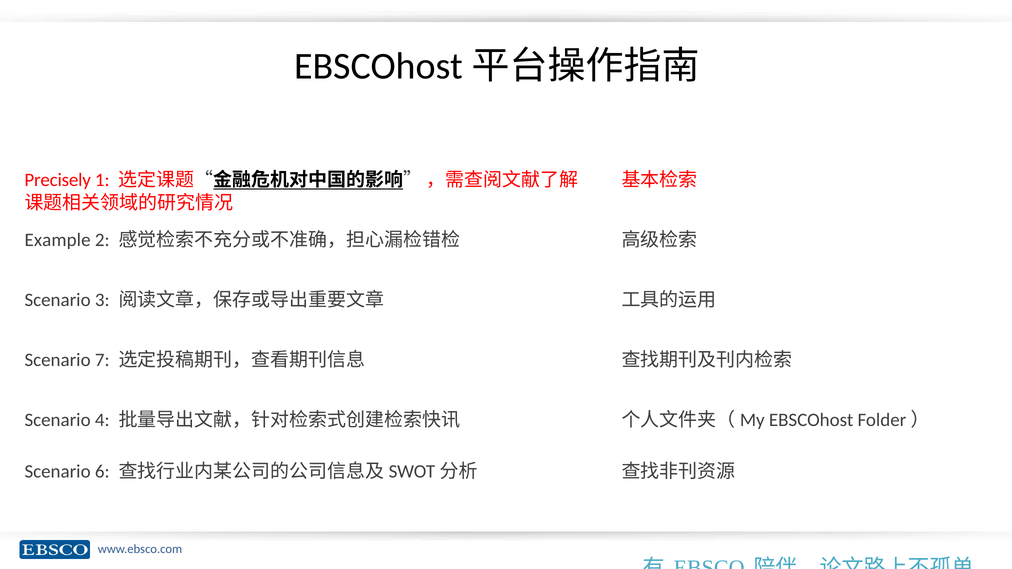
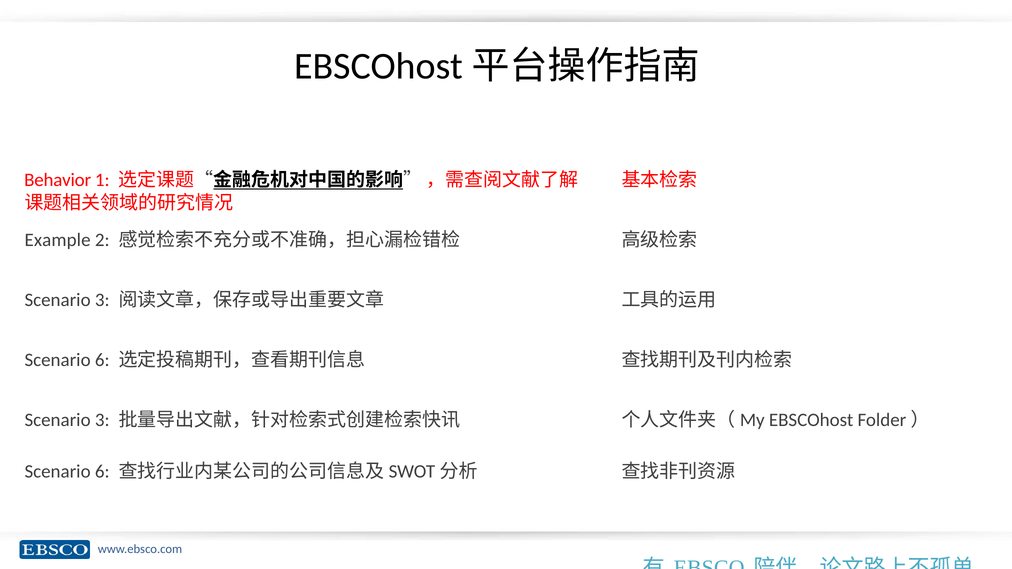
Precisely: Precisely -> Behavior (58, 180)
7: 7 -> 6 (102, 360)
4: 4 -> 3 (102, 420)
